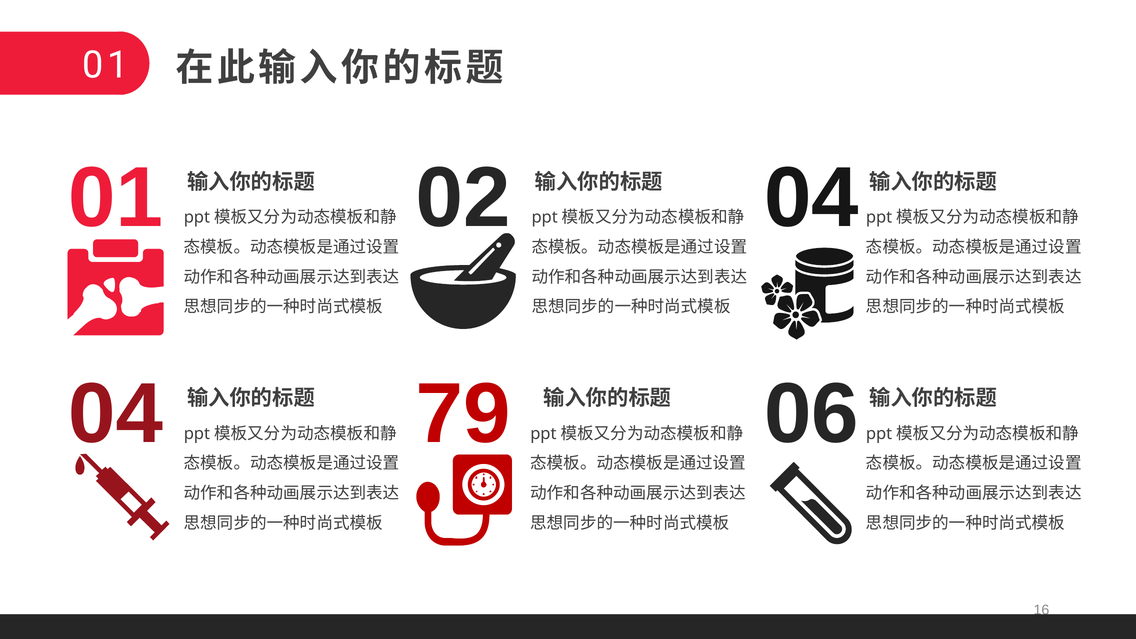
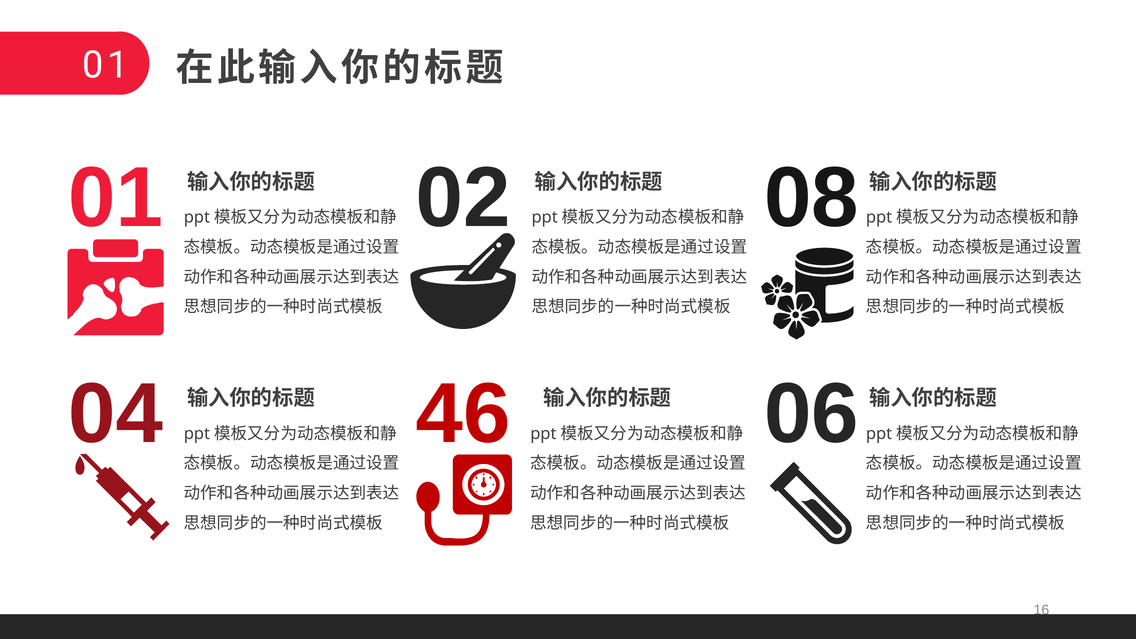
04: 04 -> 08 (811, 198)
79: 79 -> 46 (463, 414)
